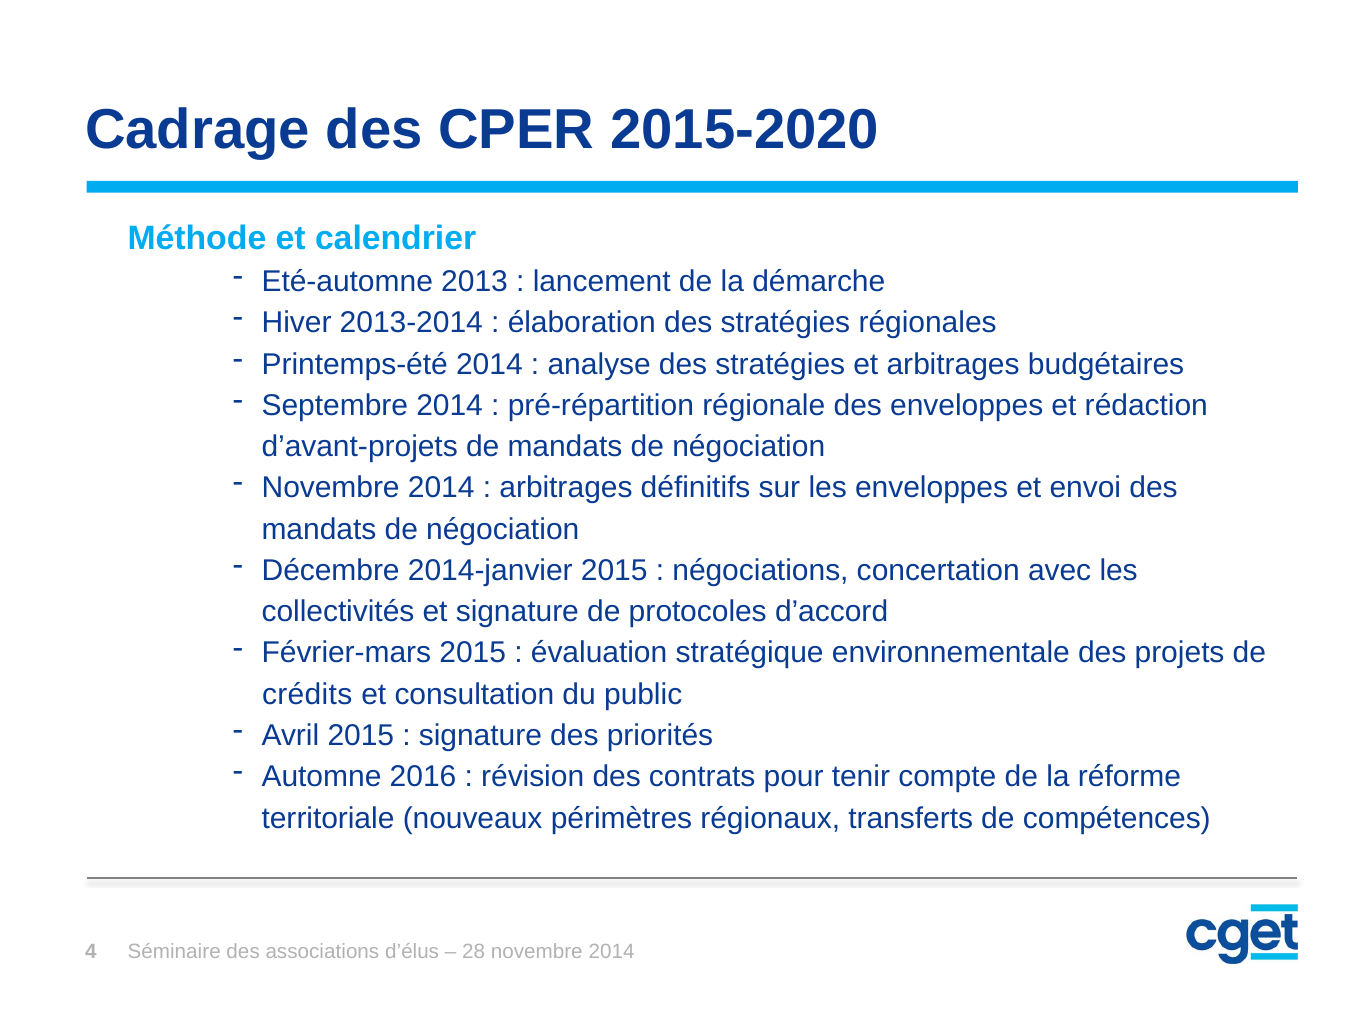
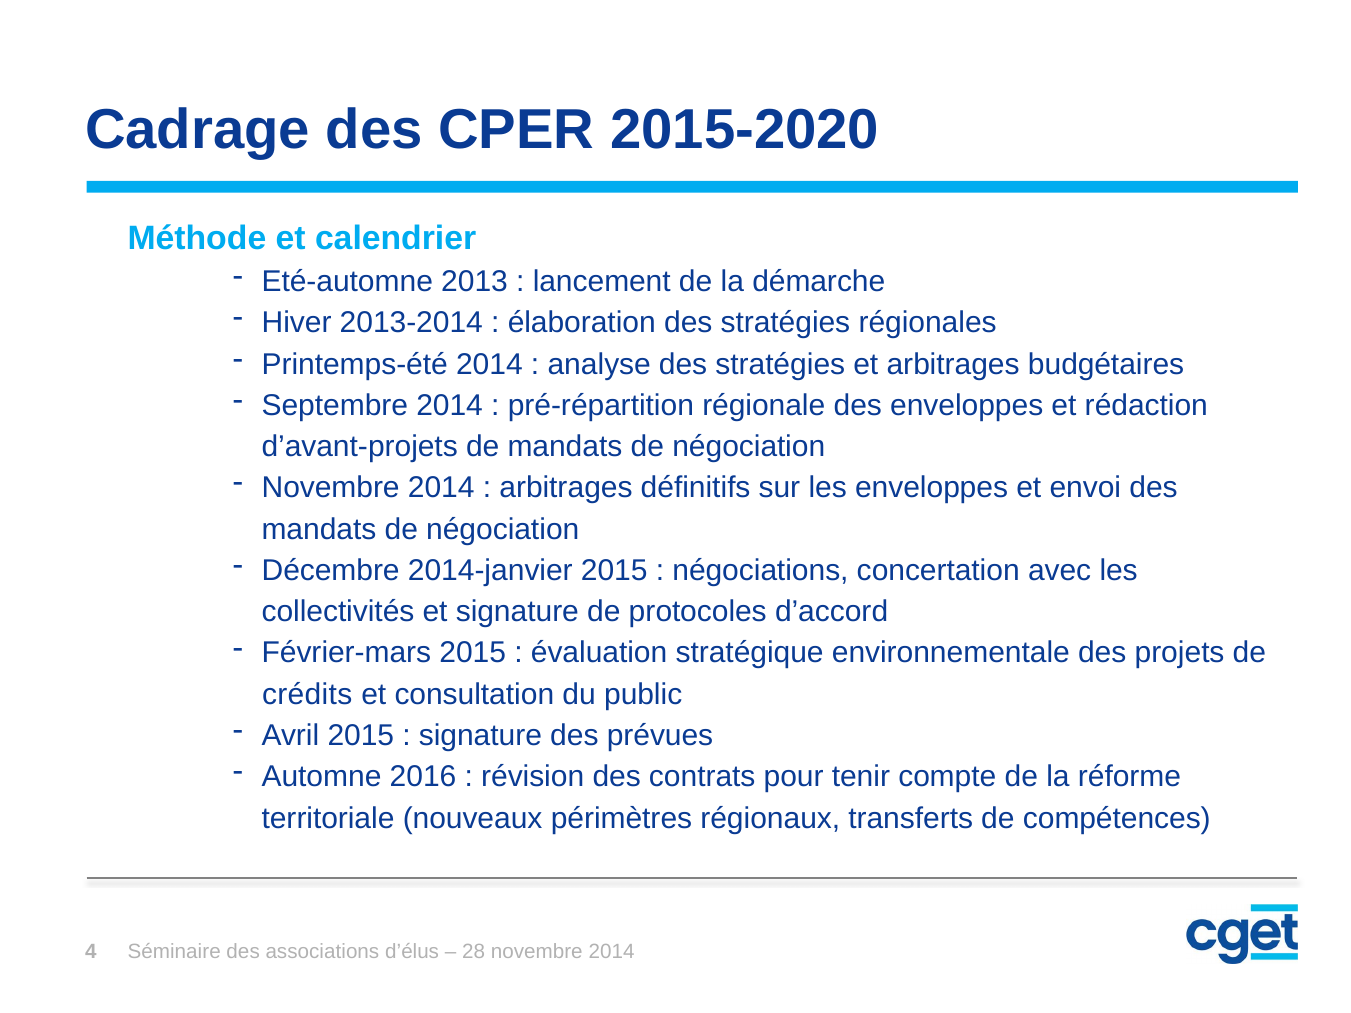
priorités: priorités -> prévues (660, 736)
